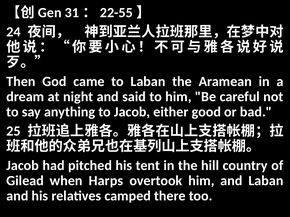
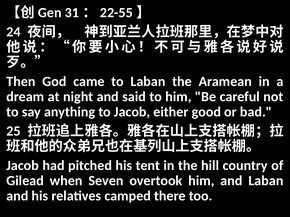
Harps: Harps -> Seven (106, 181)
